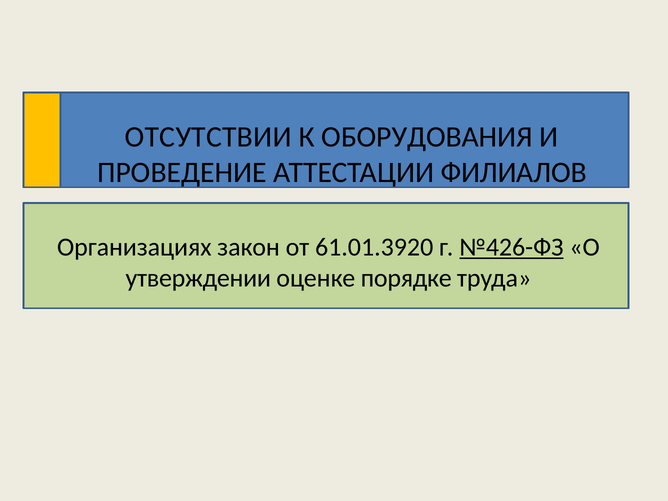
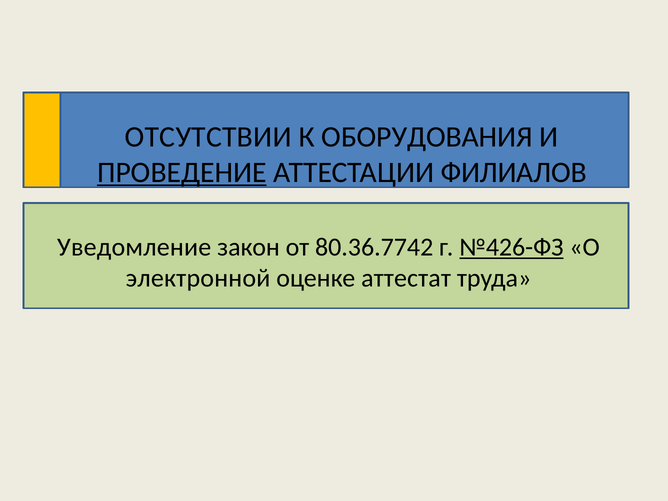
ПРОВЕДЕНИЕ underline: none -> present (182, 173)
Организациях: Организациях -> Уведомление (134, 247)
61.01.3920: 61.01.3920 -> 80.36.7742 (374, 247)
утверждении: утверждении -> электронной (198, 278)
порядке: порядке -> аттестат (406, 278)
